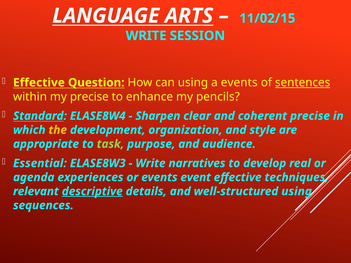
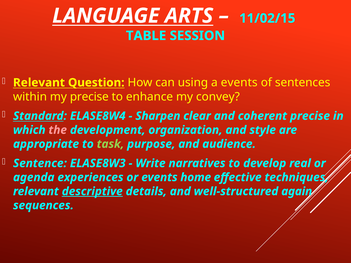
WRITE: WRITE -> TABLE (146, 36)
Effective: Effective -> Relevant (39, 83)
sentences underline: present -> none (303, 83)
pencils: pencils -> convey (218, 97)
the colour: yellow -> pink (58, 130)
Essential: Essential -> Sentence (40, 163)
event: event -> home (196, 177)
well-structured using: using -> again (297, 192)
